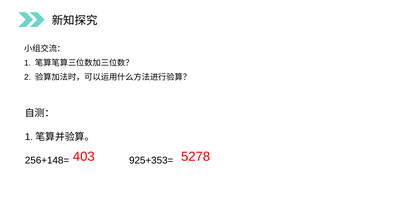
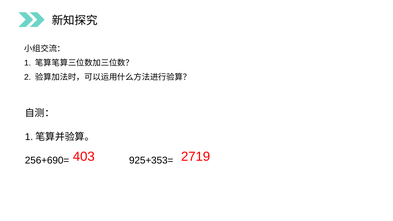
5278: 5278 -> 2719 (196, 157)
256+148=: 256+148= -> 256+690= (47, 160)
